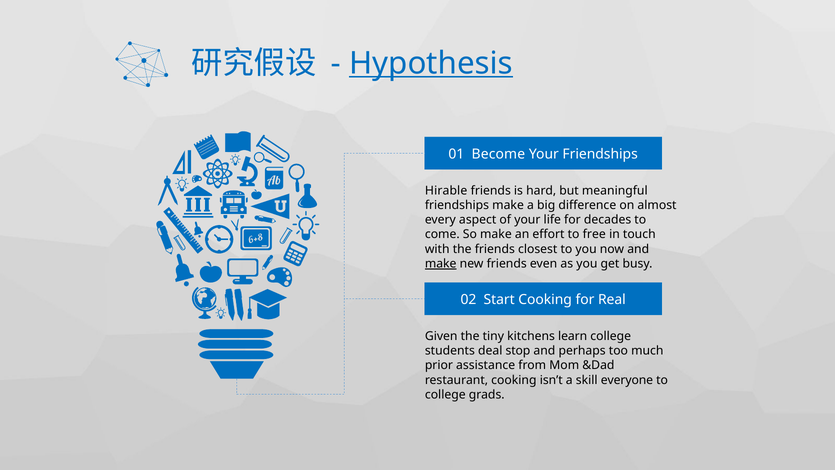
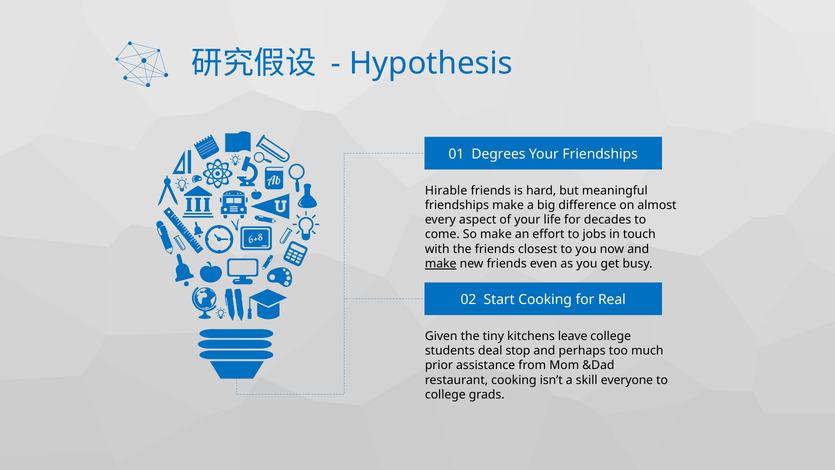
Hypothesis underline: present -> none (431, 63)
Become: Become -> Degrees (498, 154)
free: free -> jobs (594, 234)
learn: learn -> leave (573, 336)
